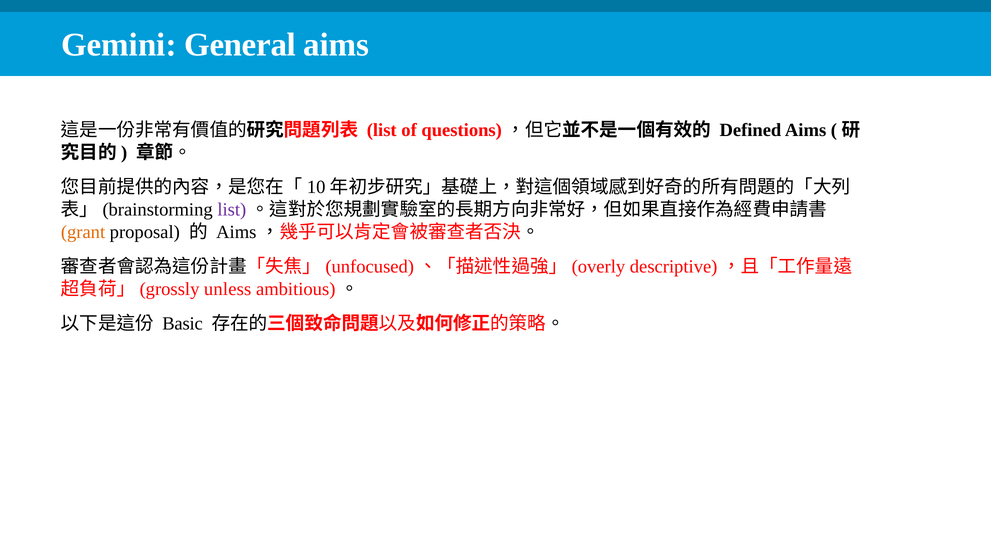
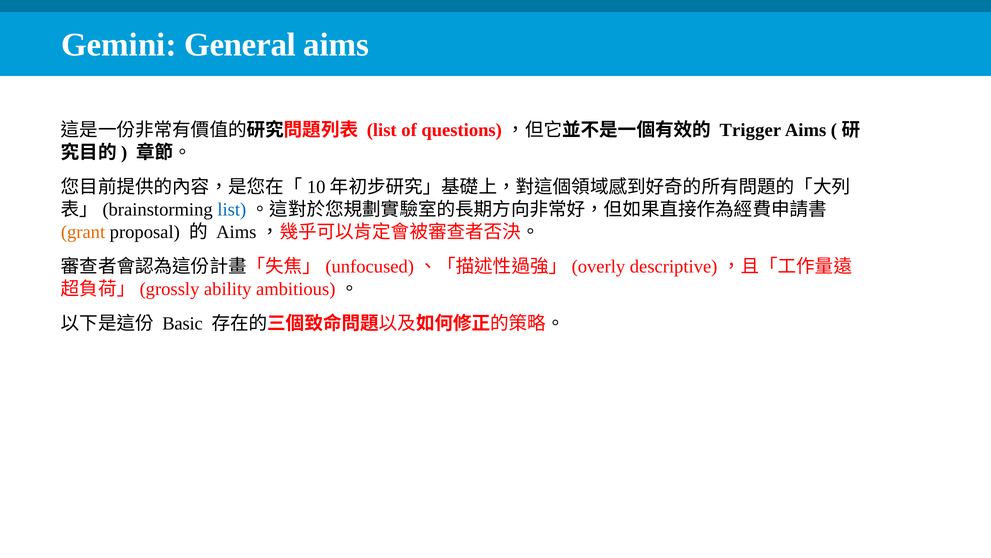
Defined: Defined -> Trigger (750, 130)
list colour: purple -> blue (232, 209)
unless: unless -> ability (228, 289)
